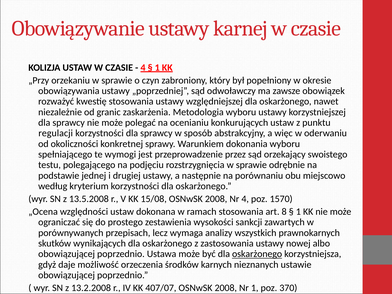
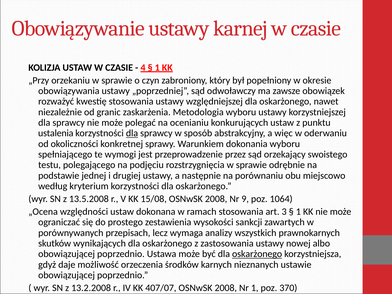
regulacji: regulacji -> ustalenia (56, 133)
dla underline: none -> present (132, 133)
Nr 4: 4 -> 9 (245, 199)
1570: 1570 -> 1064 (281, 199)
8: 8 -> 3 (284, 212)
